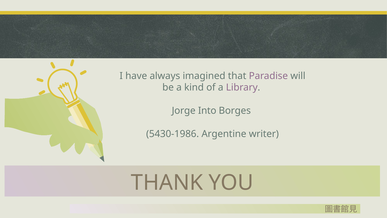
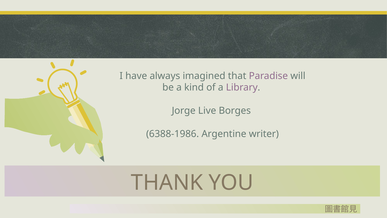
Into: Into -> Live (207, 111)
5430-1986: 5430-1986 -> 6388-1986 (173, 134)
